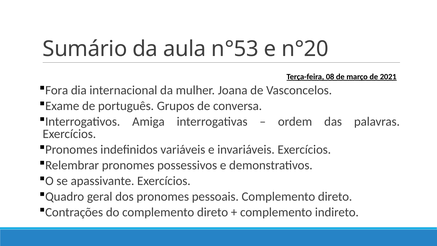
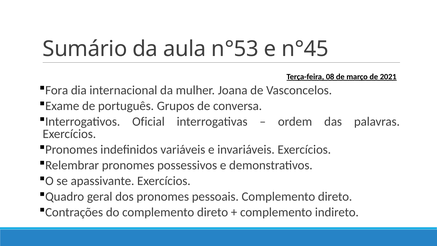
n°20: n°20 -> n°45 (305, 49)
Amiga: Amiga -> Oficial (148, 122)
